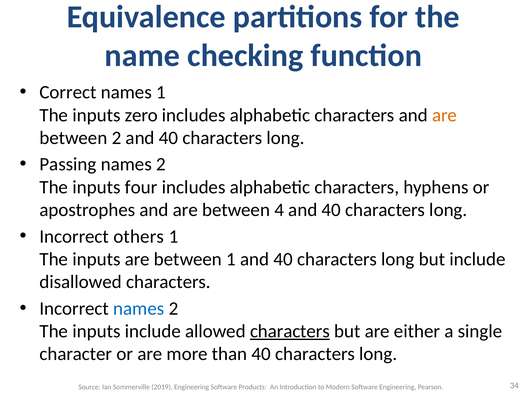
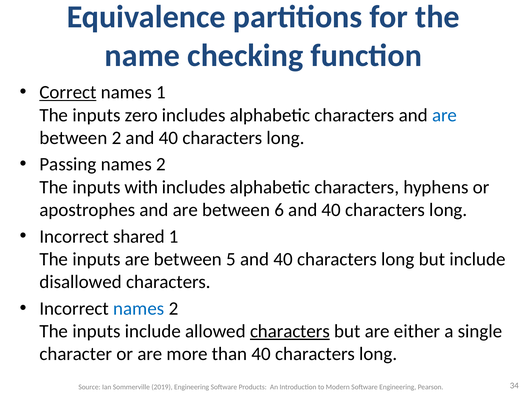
Correct underline: none -> present (68, 92)
are colour: orange -> blue (445, 115)
four: four -> with (141, 187)
4: 4 -> 6 (279, 210)
others: others -> shared (139, 237)
between 1: 1 -> 5 (231, 260)
